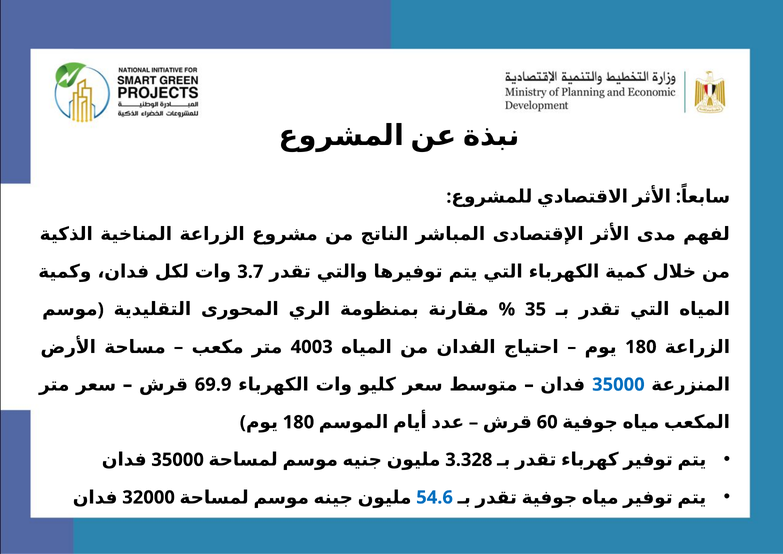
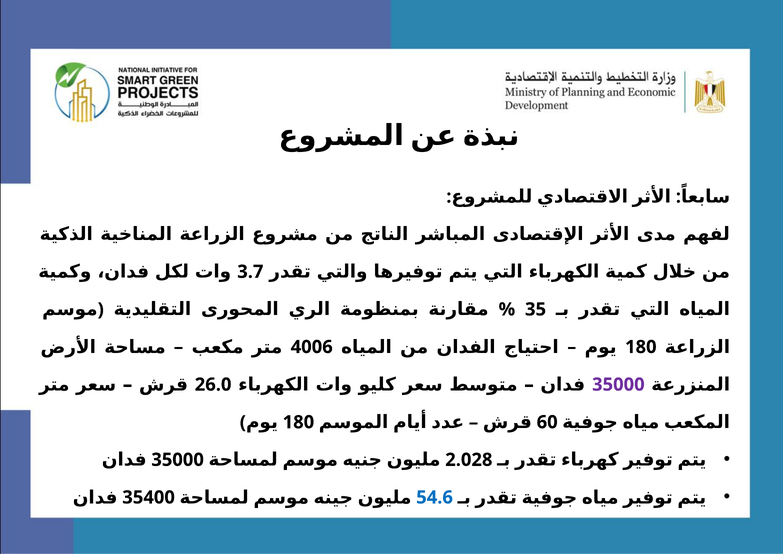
4003: 4003 -> 4006 (312, 347)
69.9: 69.9 -> 26.0 (213, 384)
35000 colour: blue -> purple (618, 384)
3.328: 3.328 -> 2.028 (469, 460)
32000: 32000 -> 35400 (149, 497)
